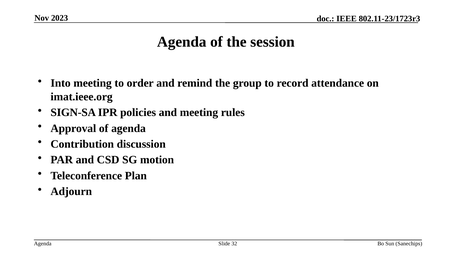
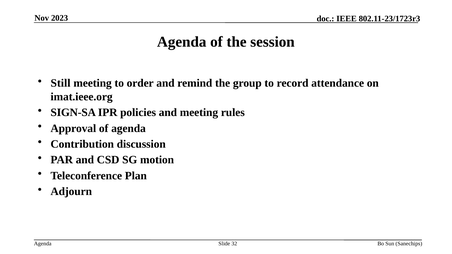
Into: Into -> Still (61, 83)
